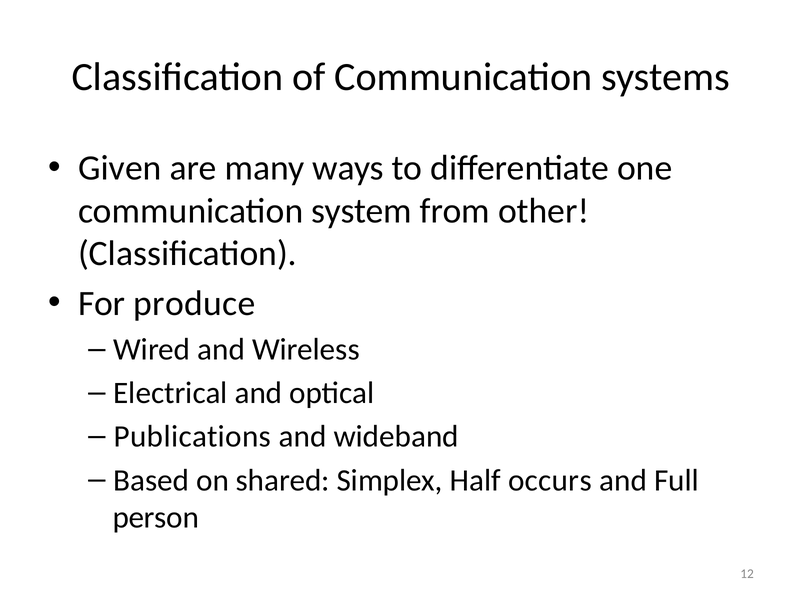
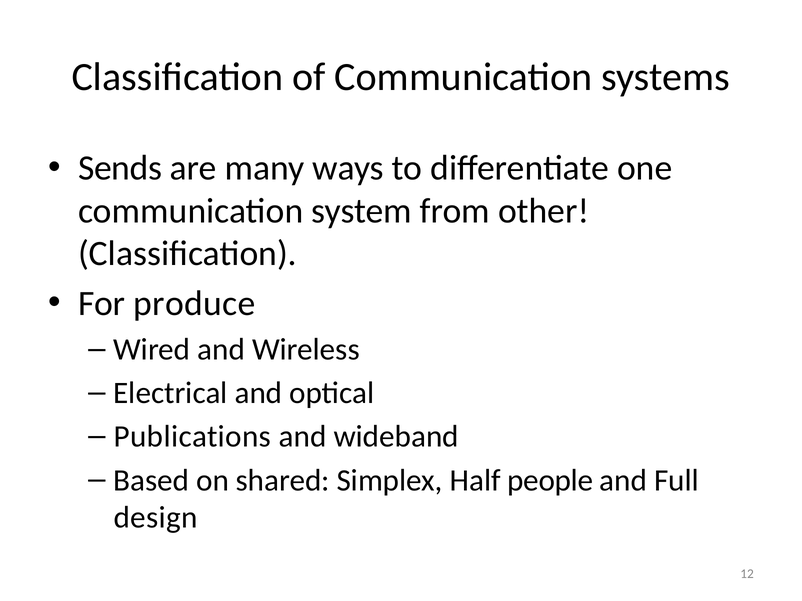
Given: Given -> Sends (120, 168)
occurs: occurs -> people (550, 481)
person: person -> design (155, 518)
